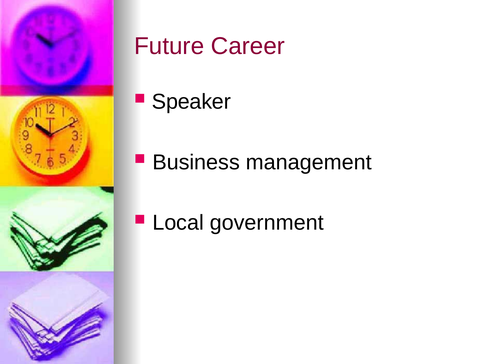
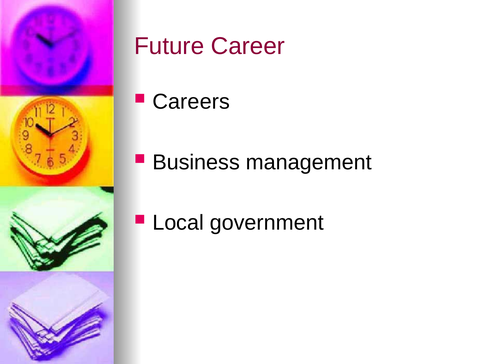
Speaker: Speaker -> Careers (191, 102)
